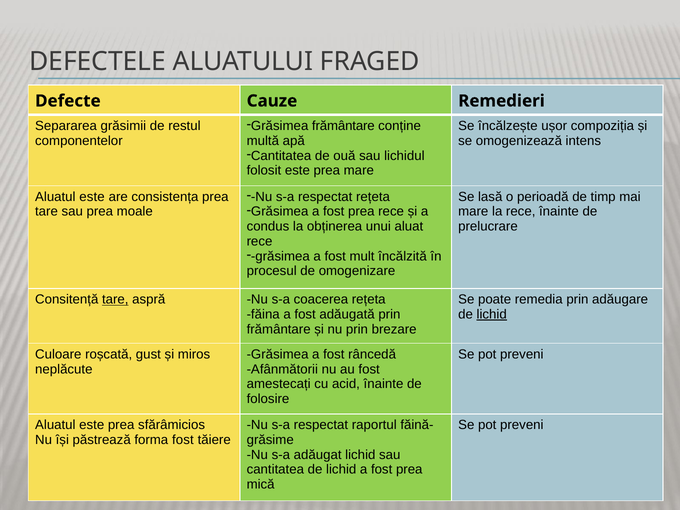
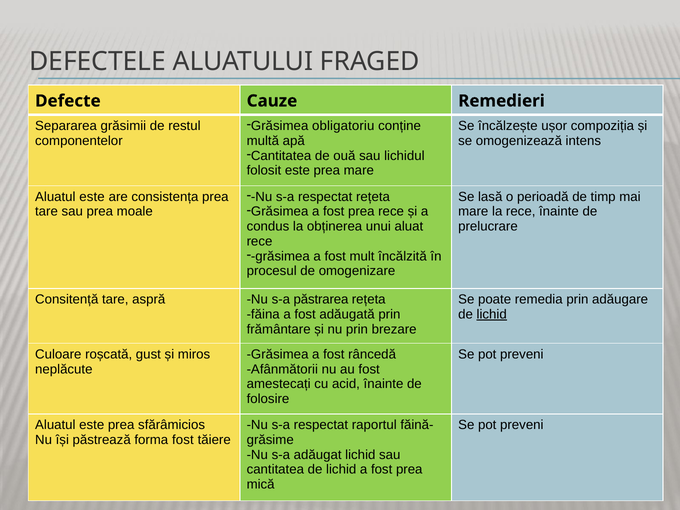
Grăsimea frământare: frământare -> obligatoriu (343, 126)
tare underline: present -> none (115, 300)
coacerea: coacerea -> păstrarea (321, 300)
